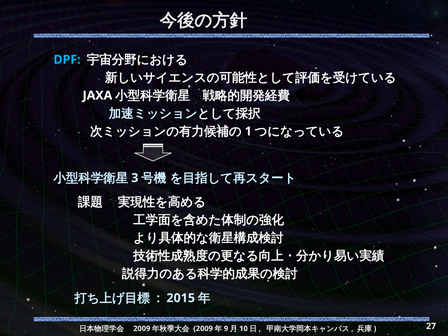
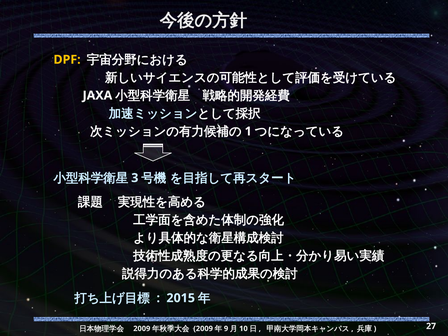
DPF colour: light blue -> yellow (67, 60)
